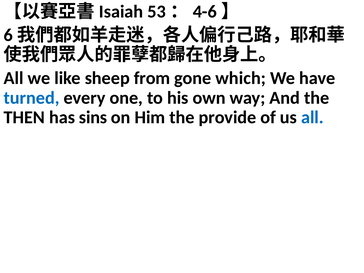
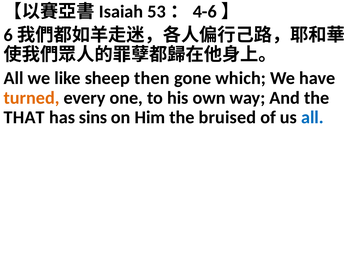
from: from -> then (152, 78)
turned colour: blue -> orange (32, 98)
THEN: THEN -> THAT (24, 117)
provide: provide -> bruised (227, 117)
